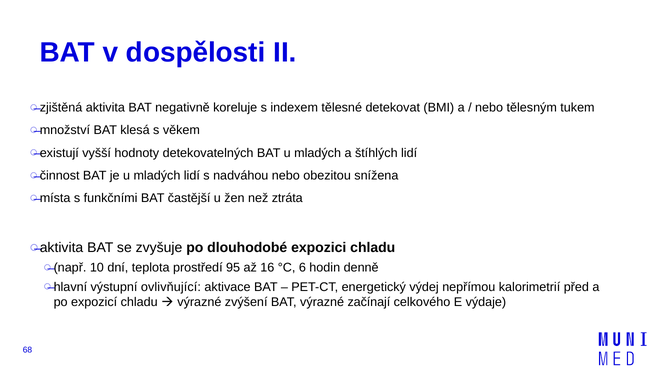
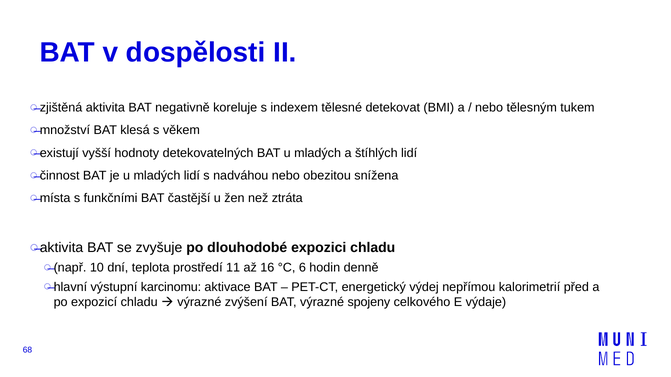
95: 95 -> 11 (233, 268)
ovlivňující: ovlivňující -> karcinomu (171, 287)
začínají: začínají -> spojeny (369, 302)
